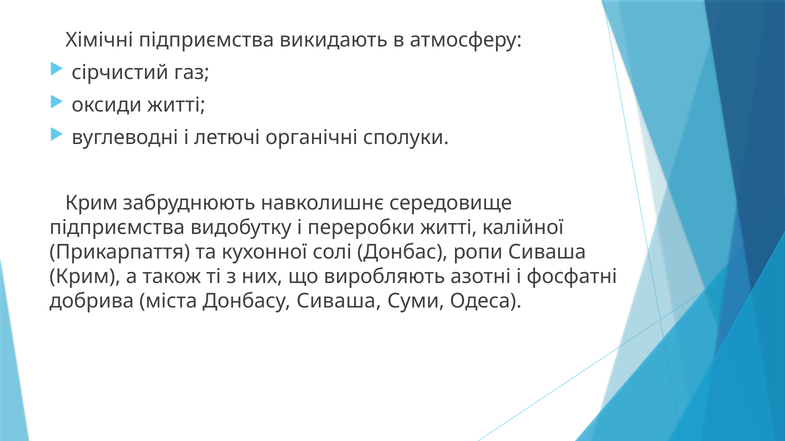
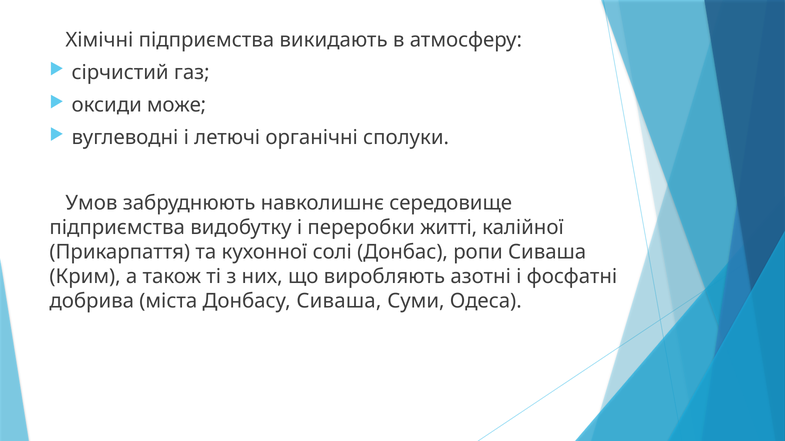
оксиди житті: житті -> може (177, 105)
Крим: Крим -> Умов (91, 203)
